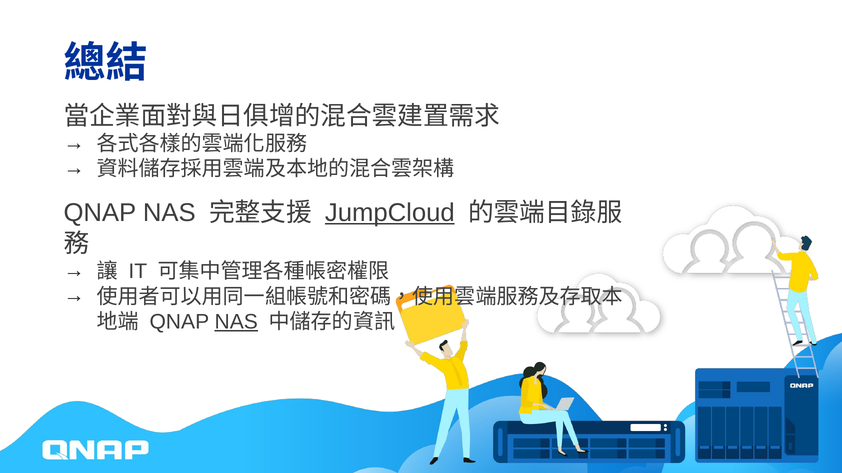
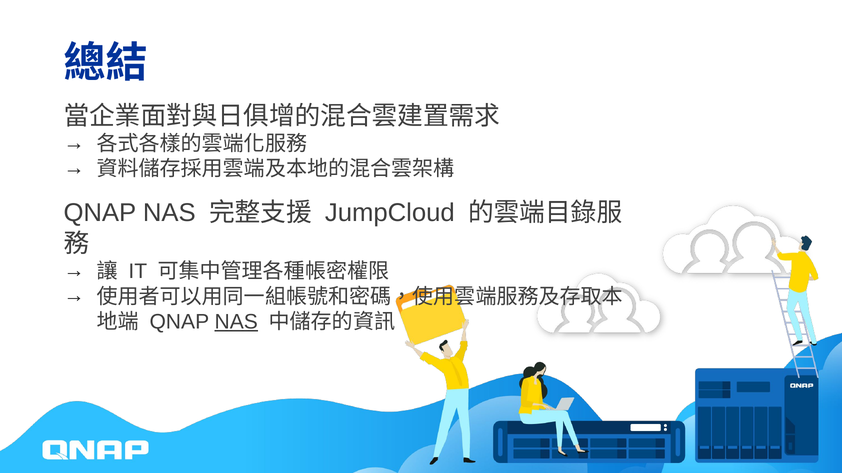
JumpCloud underline: present -> none (390, 213)
